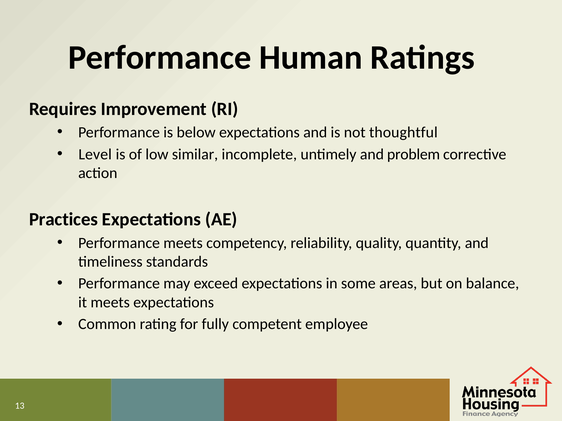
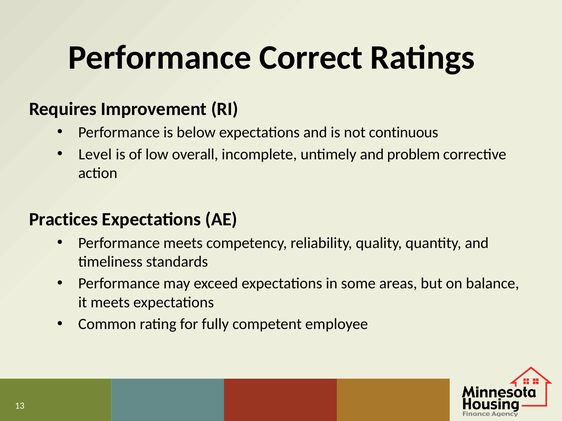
Human: Human -> Correct (311, 58)
thoughtful: thoughtful -> continuous (404, 133)
similar: similar -> overall (195, 154)
